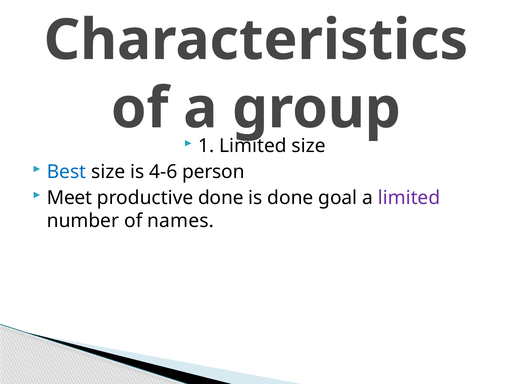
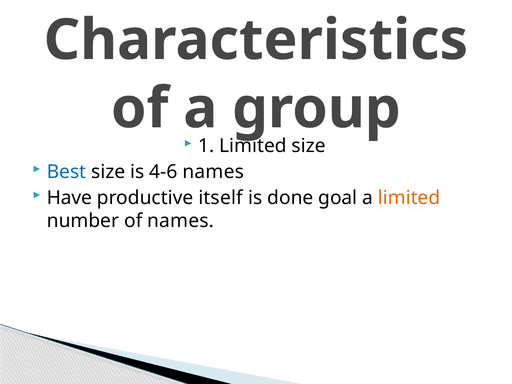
4-6 person: person -> names (213, 172)
Meet: Meet -> Have (69, 198)
productive done: done -> itself (221, 198)
limited colour: purple -> orange (409, 198)
